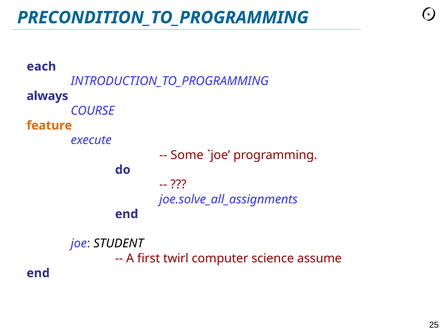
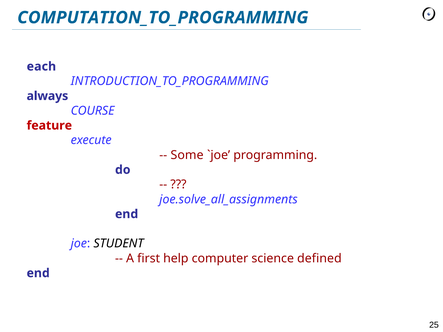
PRECONDITION_TO_PROGRAMMING: PRECONDITION_TO_PROGRAMMING -> COMPUTATION_TO_PROGRAMMING (163, 18)
feature colour: orange -> red (49, 126)
twirl: twirl -> help (176, 259)
assume: assume -> defined (319, 259)
